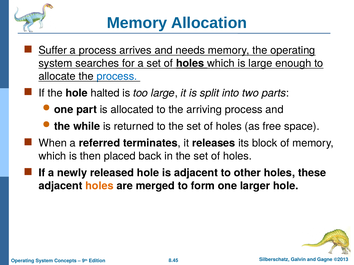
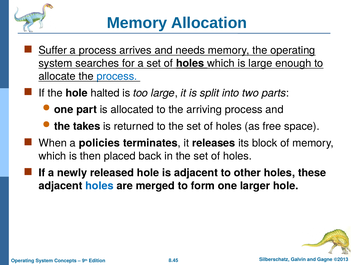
while: while -> takes (87, 127)
referred: referred -> policies (99, 143)
holes colour: orange -> blue (99, 186)
